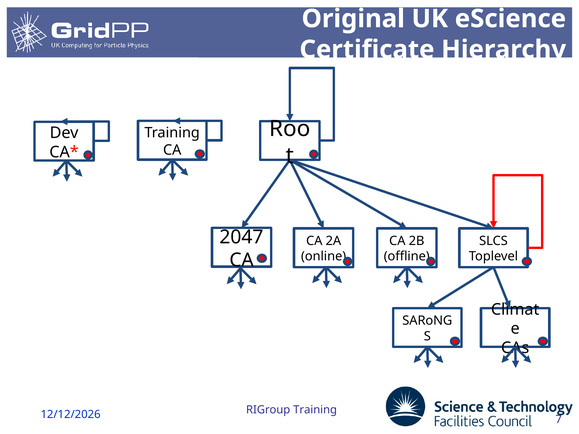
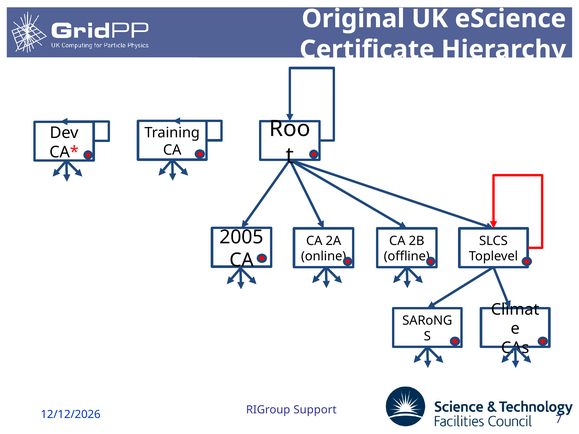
2047: 2047 -> 2005 (242, 237)
RIGroup Training: Training -> Support (315, 410)
